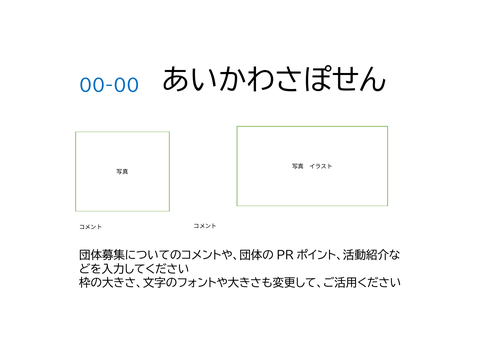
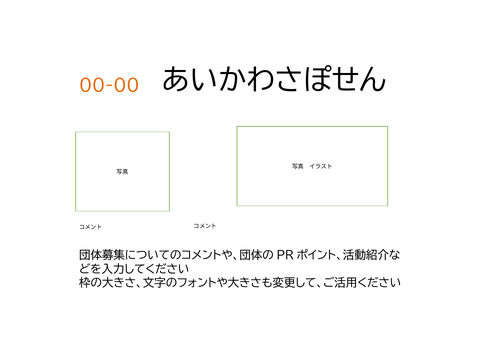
00-00 colour: blue -> orange (109, 86)
